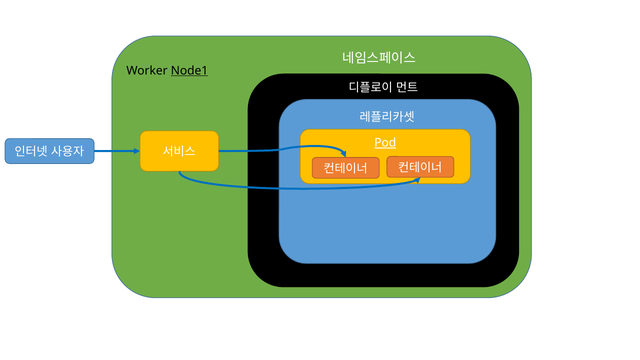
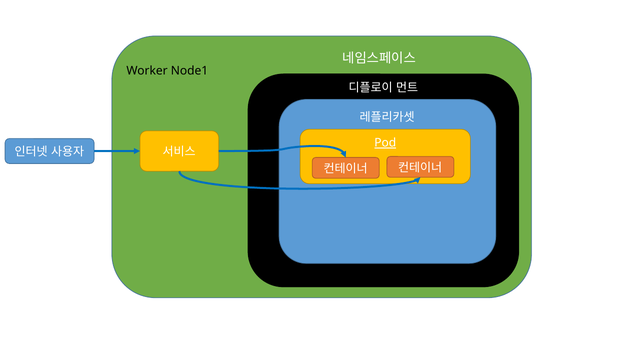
Node1 underline: present -> none (189, 71)
